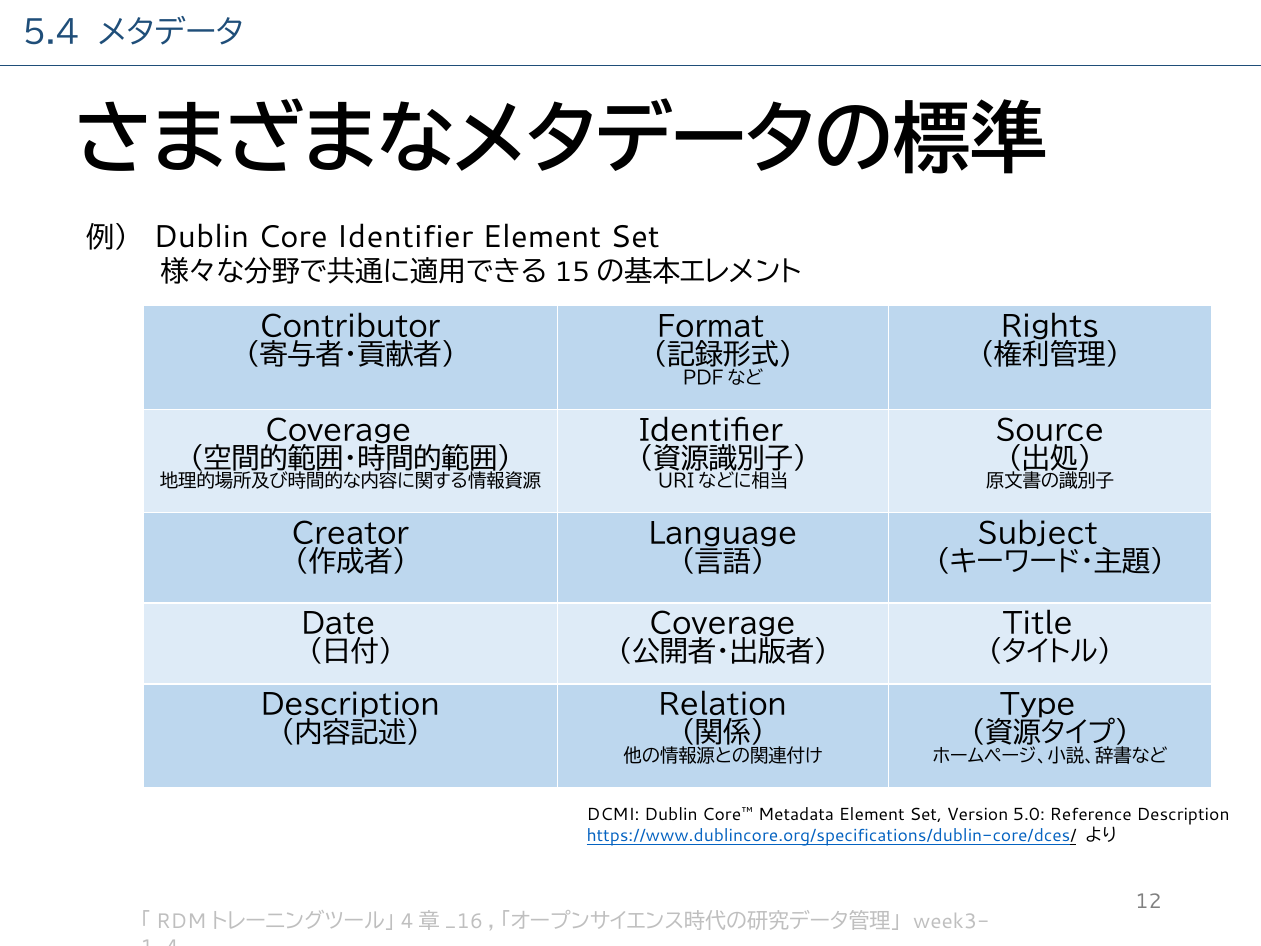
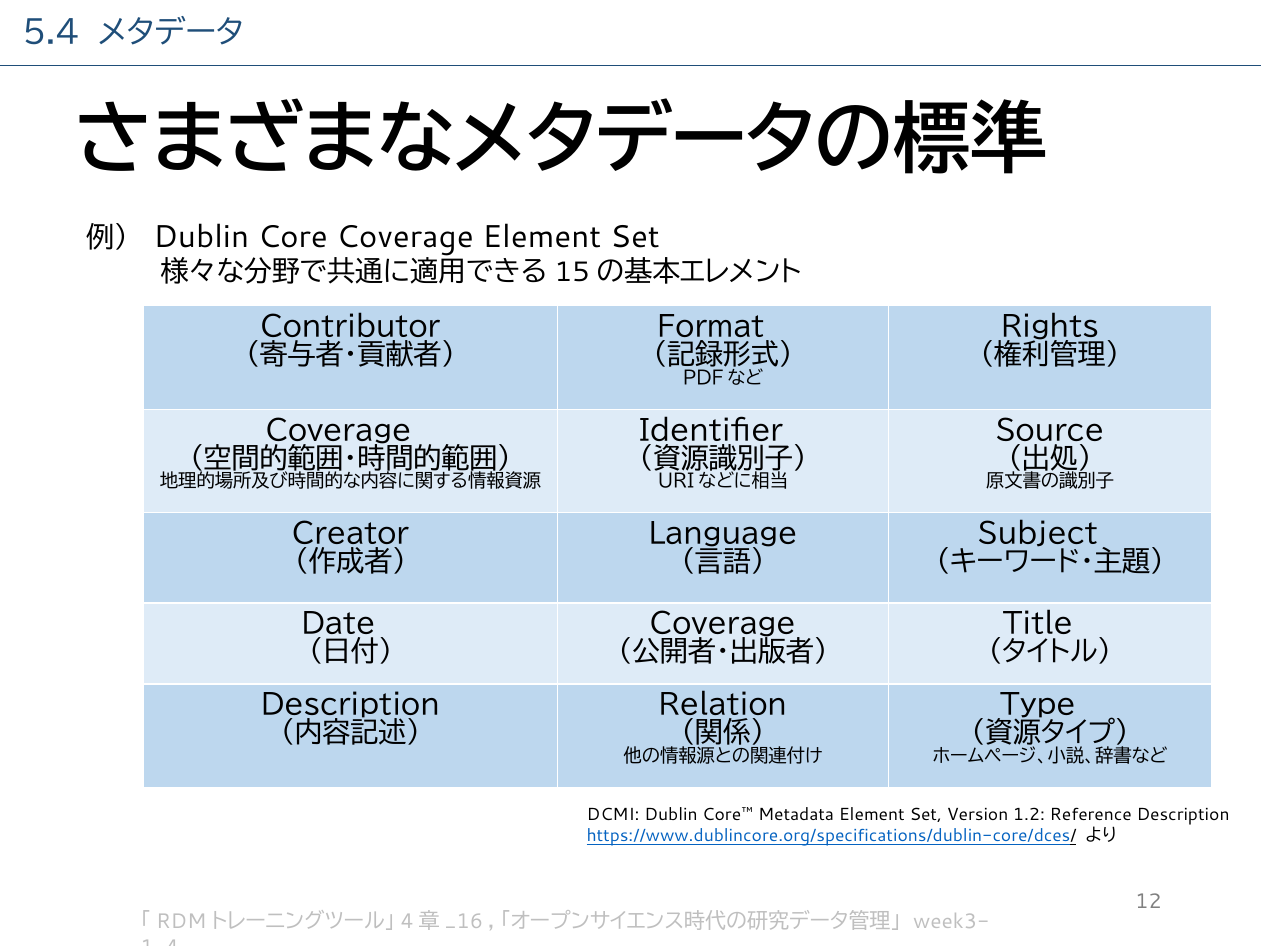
Core Identifier: Identifier -> Coverage (405, 237)
5.0: 5.0 -> 1.2 (1029, 815)
